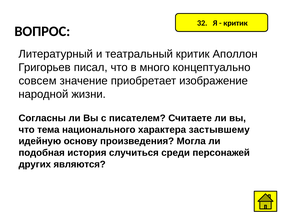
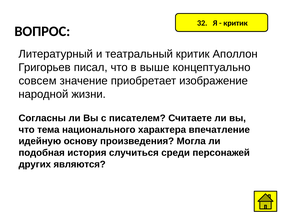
много: много -> выше (155, 67)
застывшему: застывшему -> впечатление (219, 130)
